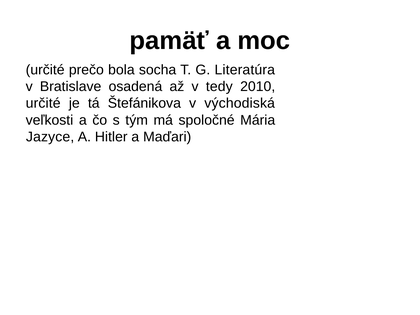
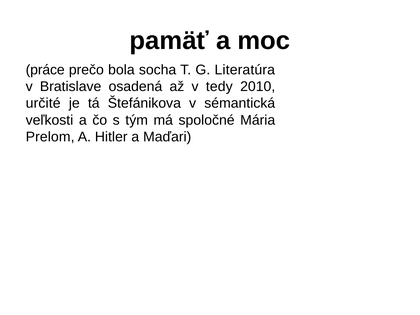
určité: určité -> práce (45, 70)
východiská: východiská -> sémantická (240, 103)
Jazyce: Jazyce -> Prelom (50, 137)
